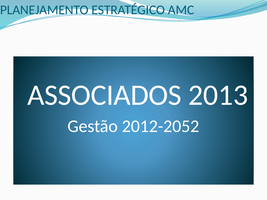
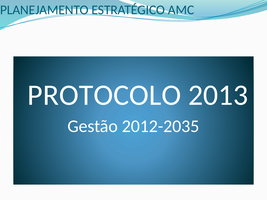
ASSOCIADOS: ASSOCIADOS -> PROTOCOLO (104, 95)
2012-2052: 2012-2052 -> 2012-2035 (161, 126)
